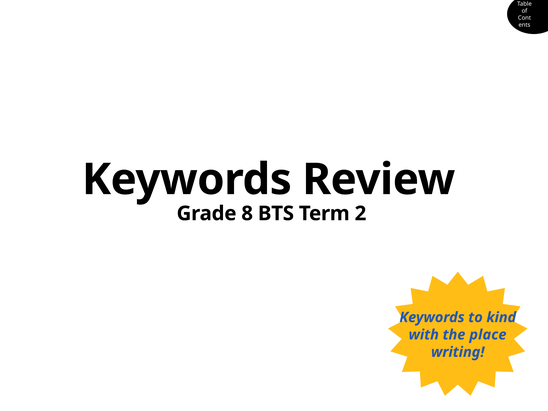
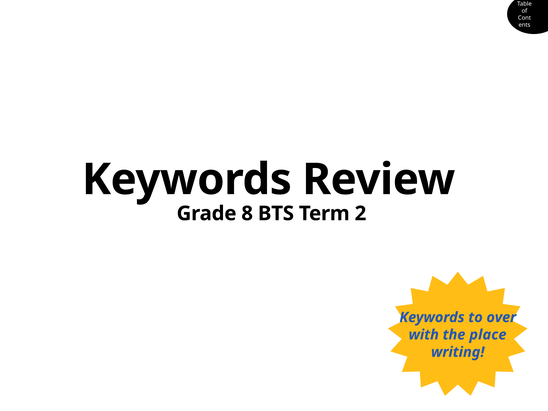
kind: kind -> over (501, 317)
